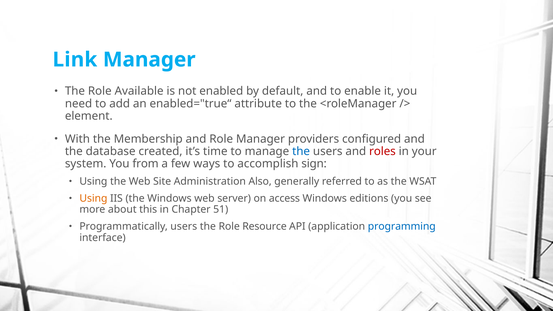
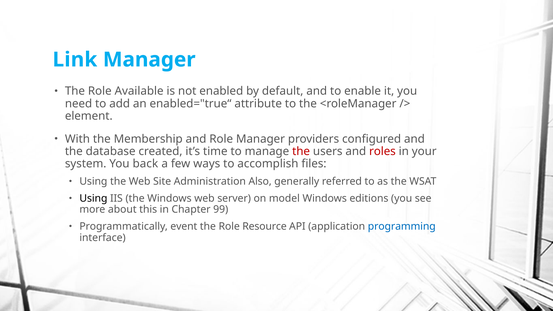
the colour: blue -> red (301, 151)
from: from -> back (145, 164)
sign: sign -> files (314, 164)
Using colour: orange -> black (93, 198)
access: access -> model (284, 198)
51: 51 -> 99 (221, 210)
Programmatically users: users -> event (184, 227)
